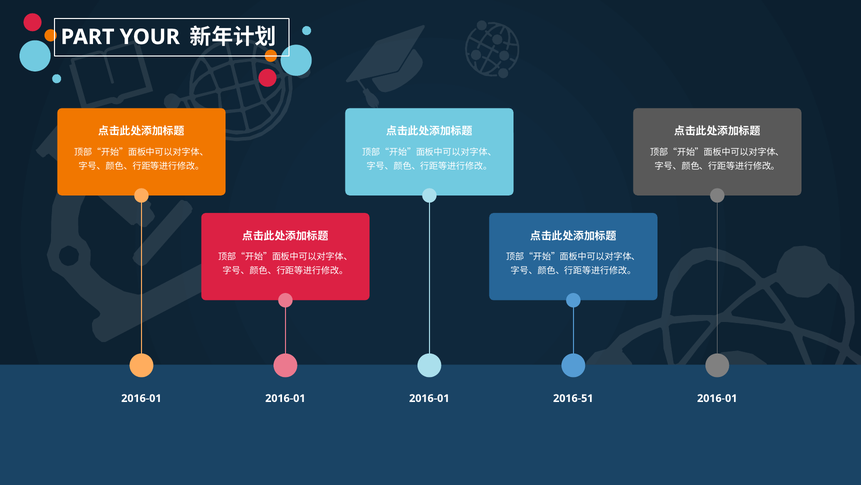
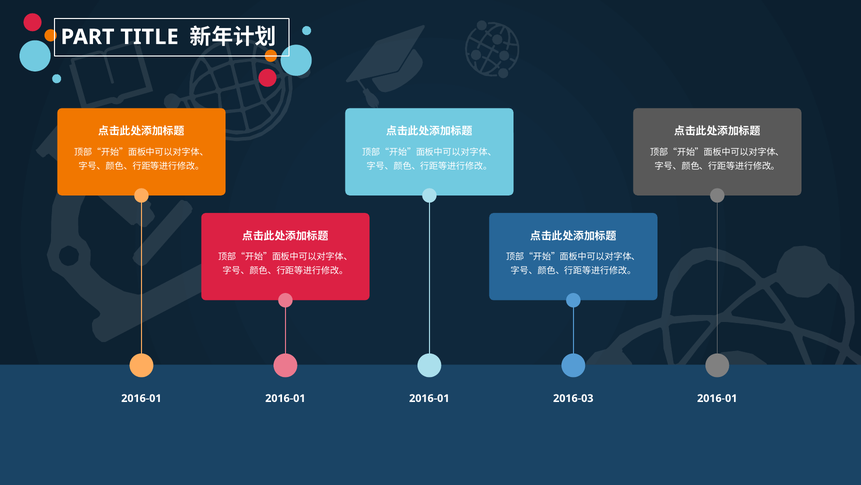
YOUR: YOUR -> TITLE (150, 37)
2016-51: 2016-51 -> 2016-03 (573, 398)
